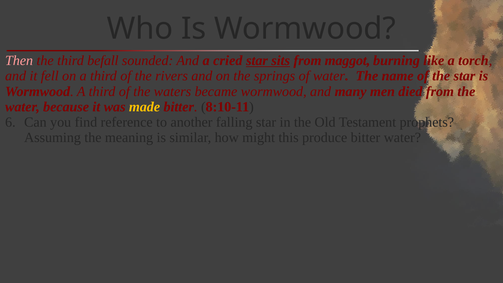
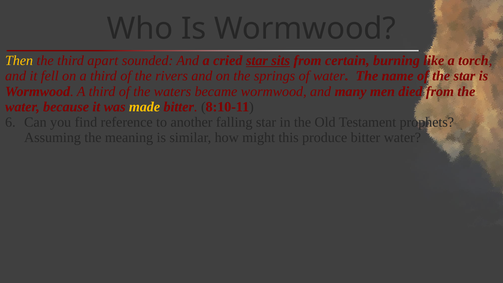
Then colour: pink -> yellow (19, 61)
befall: befall -> apart (103, 61)
maggot: maggot -> certain (347, 61)
